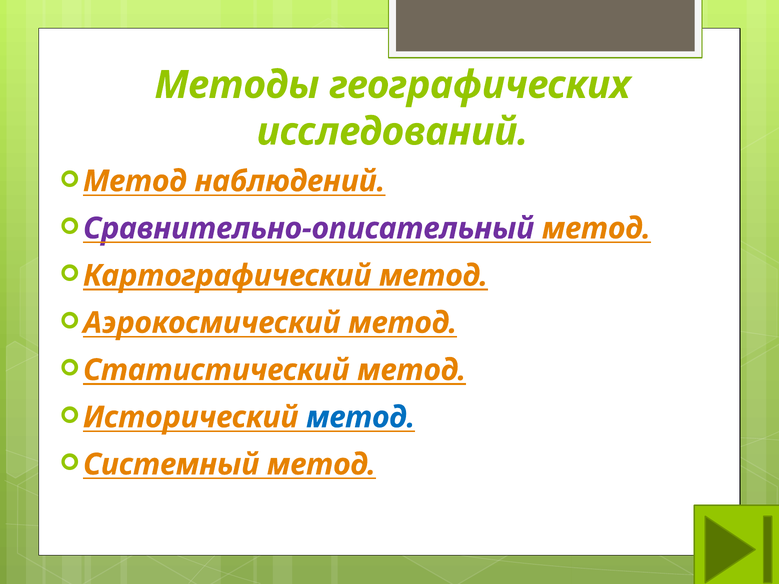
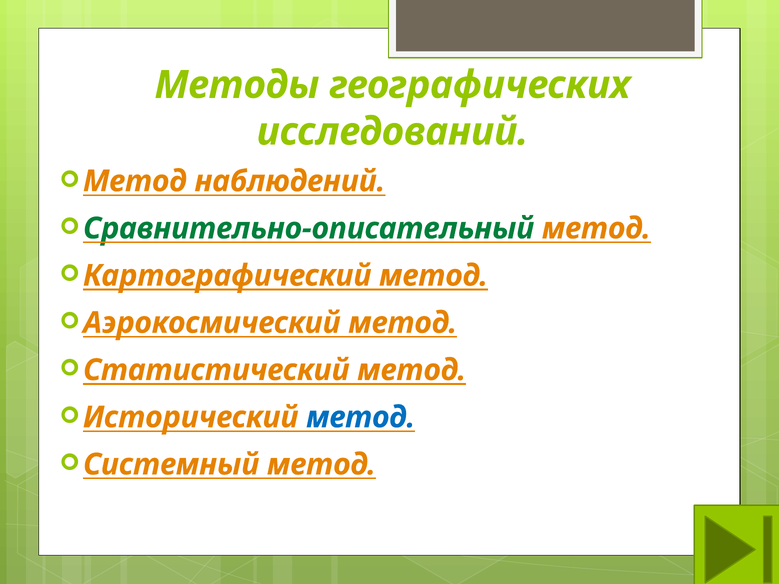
Сравнительно-описательный colour: purple -> green (309, 229)
